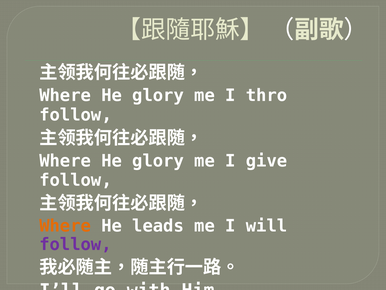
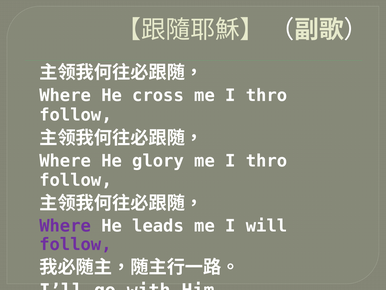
glory: glory -> cross (158, 95)
give: give -> thro (267, 161)
Where colour: orange -> purple (65, 226)
